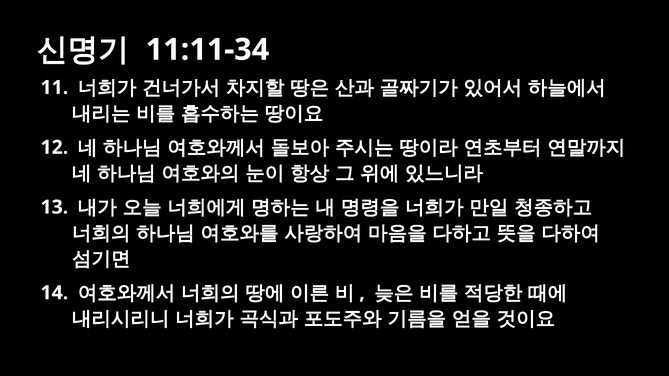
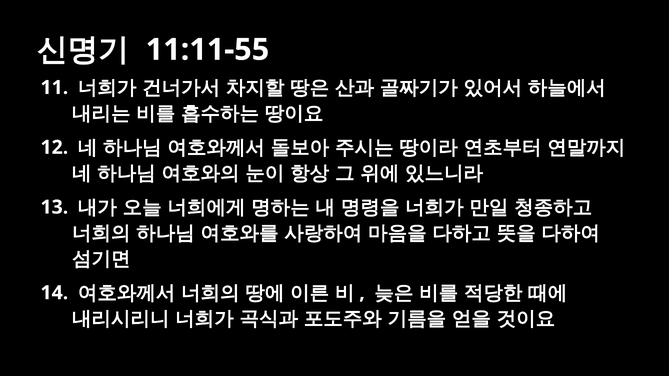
11:11-34: 11:11-34 -> 11:11-55 (207, 50)
